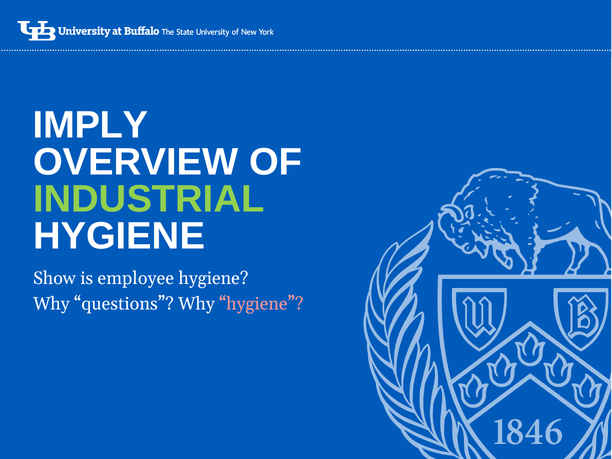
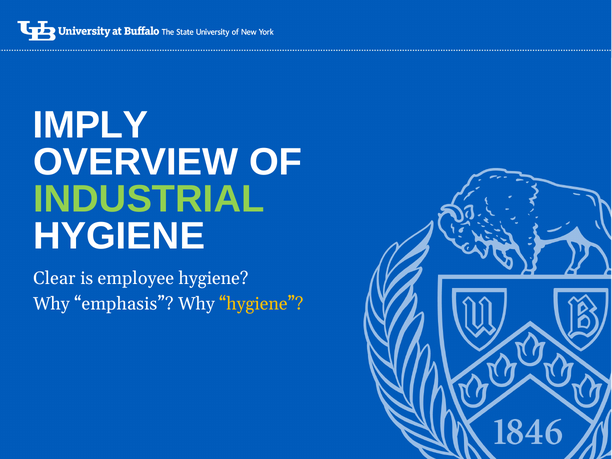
Show: Show -> Clear (54, 278)
questions: questions -> emphasis (124, 304)
hygiene colour: pink -> yellow (261, 304)
